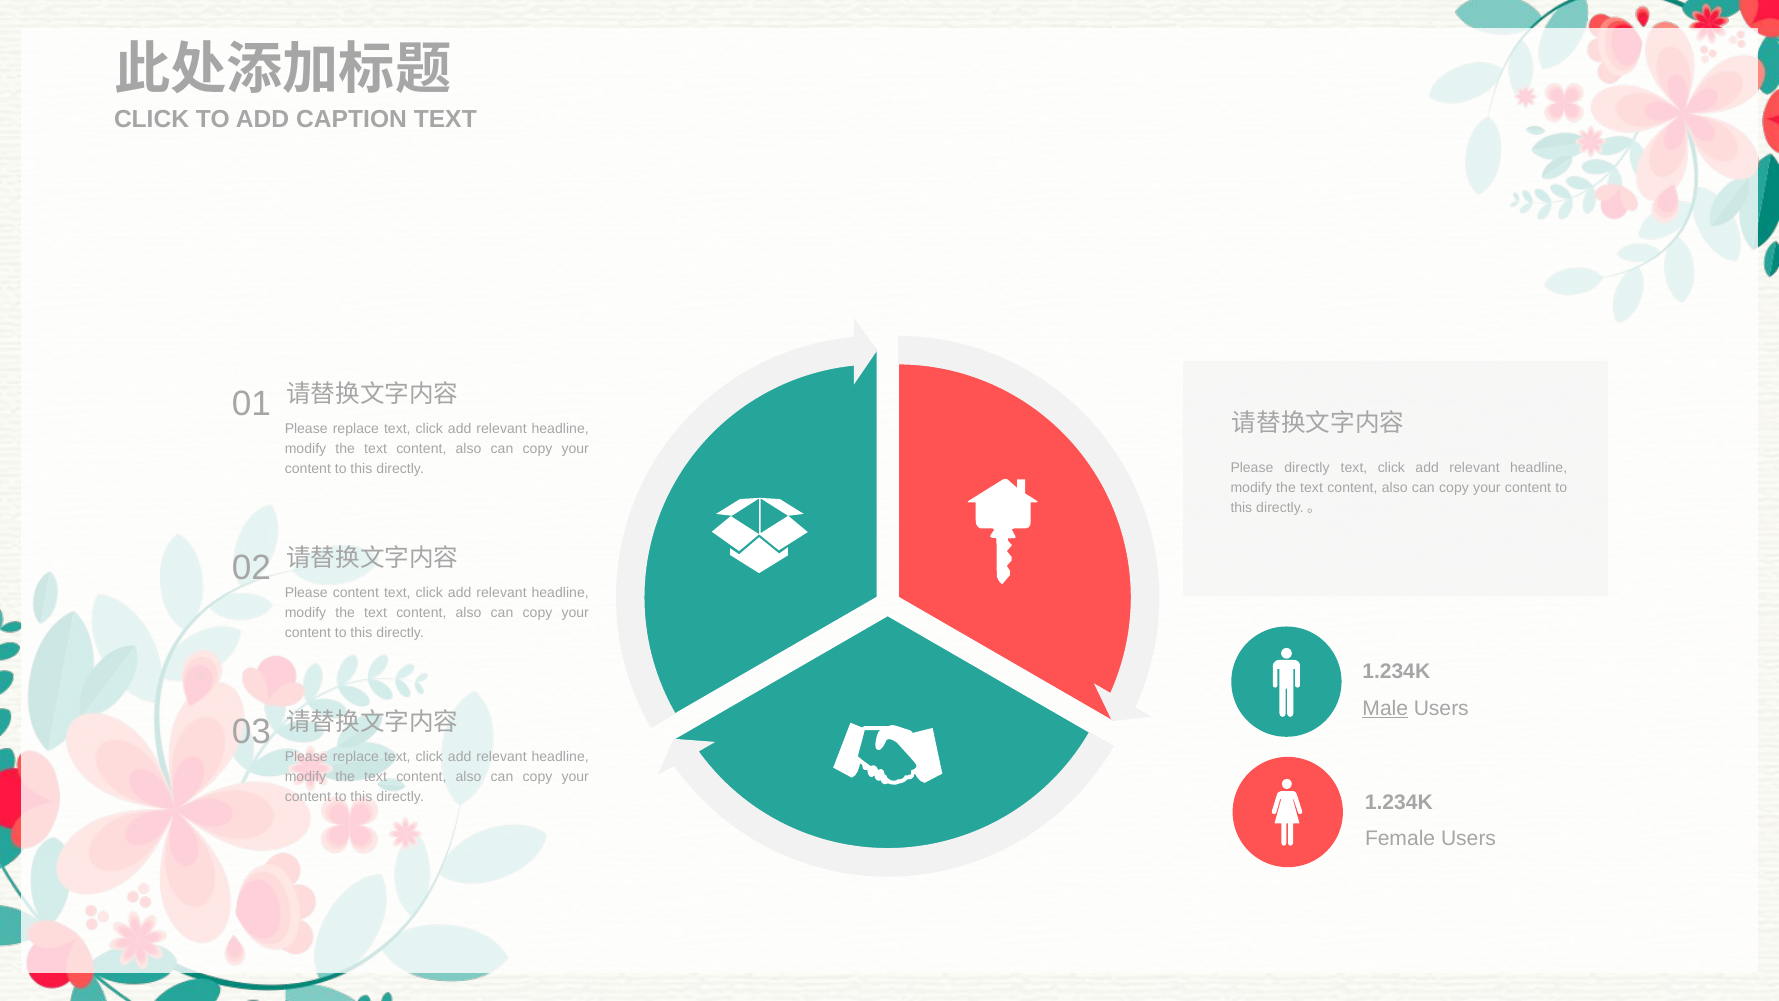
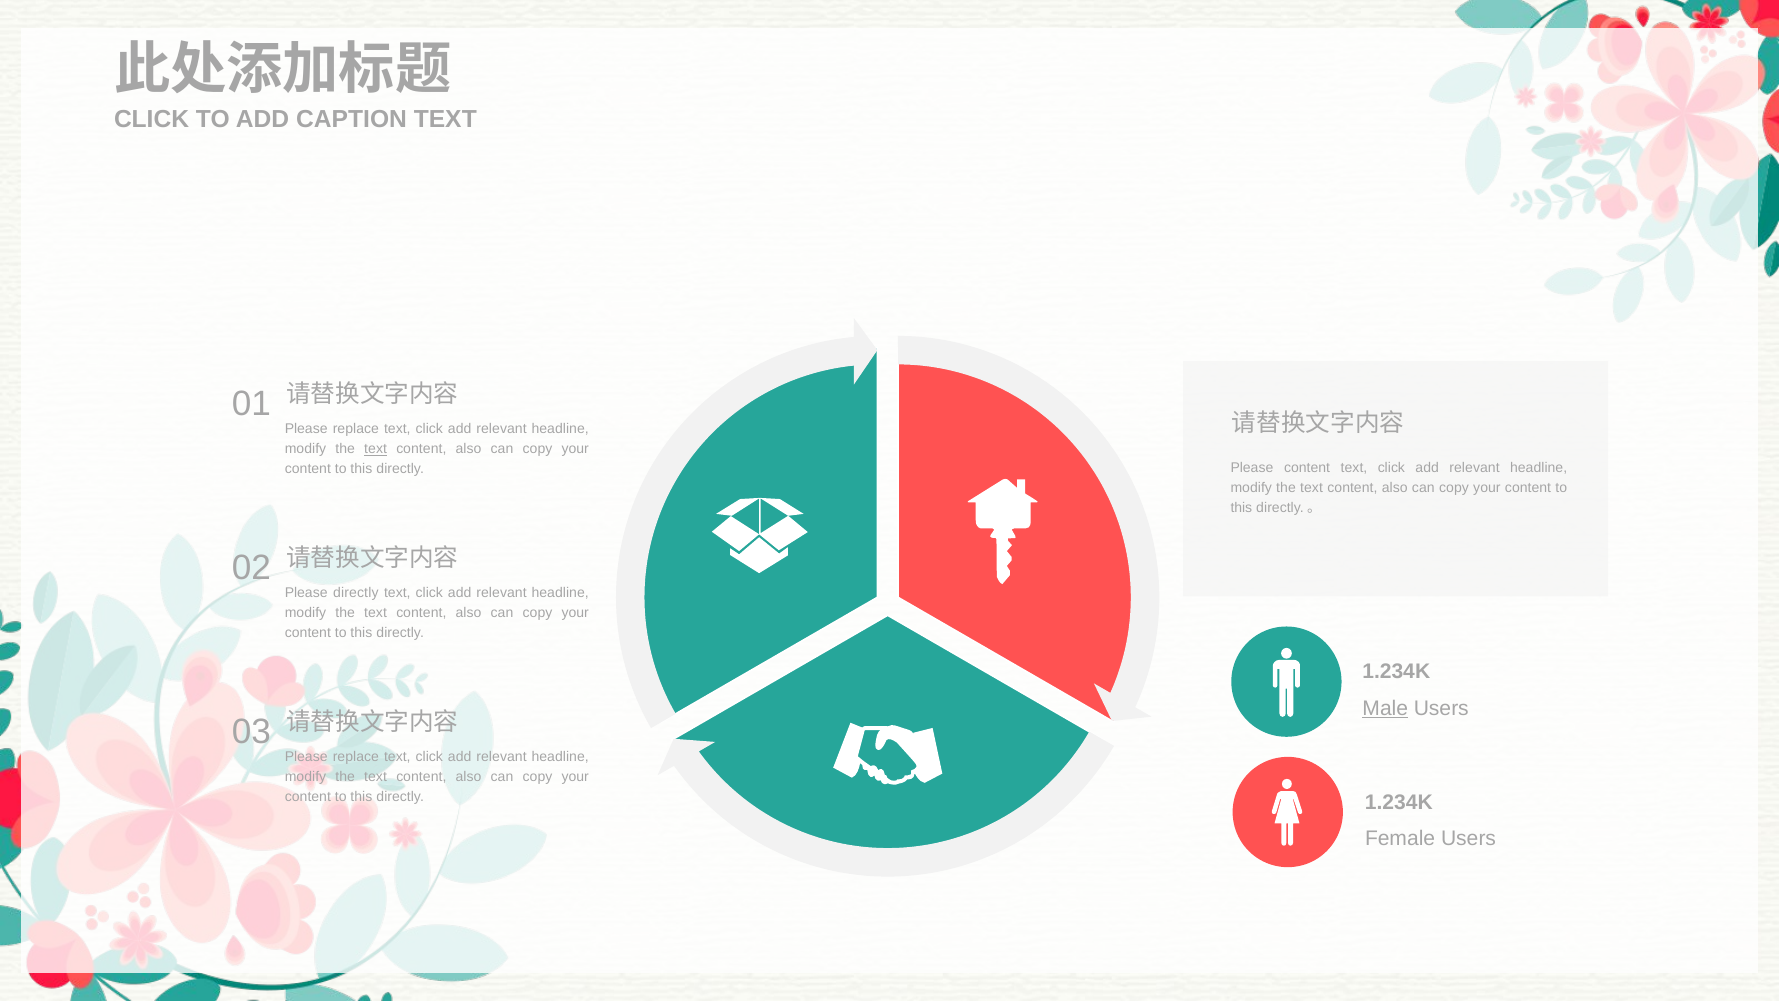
text underline: none -> present (376, 449)
Please directly: directly -> content (1307, 467)
Please content: content -> directly (356, 593)
